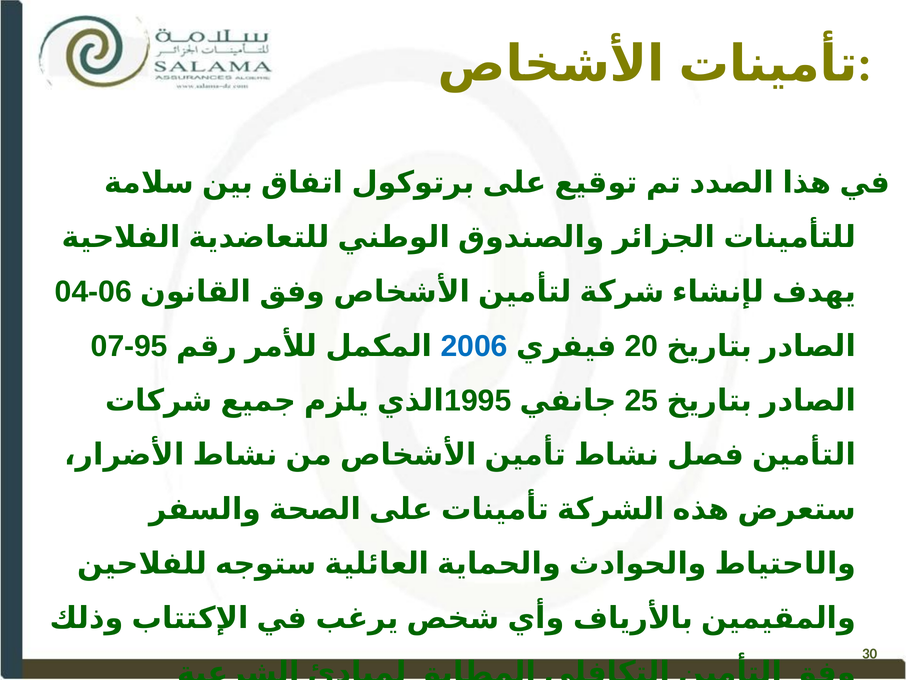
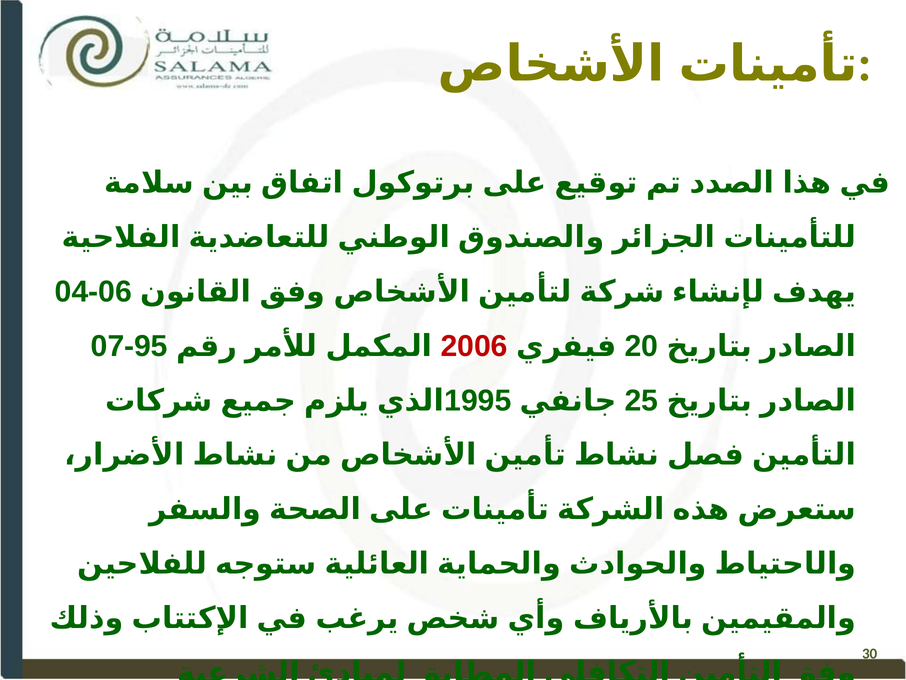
2006 colour: blue -> red (474, 346)
